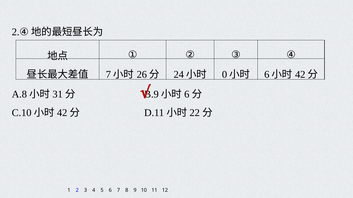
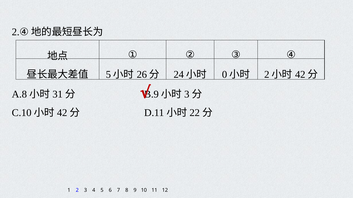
7: 7 -> 5 (108, 75)
6: 6 -> 2 (267, 75)
6: 6 -> 3 (187, 94)
